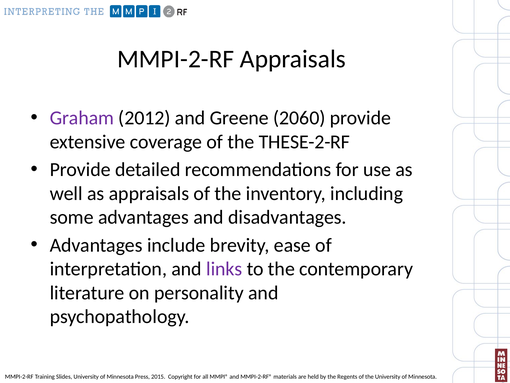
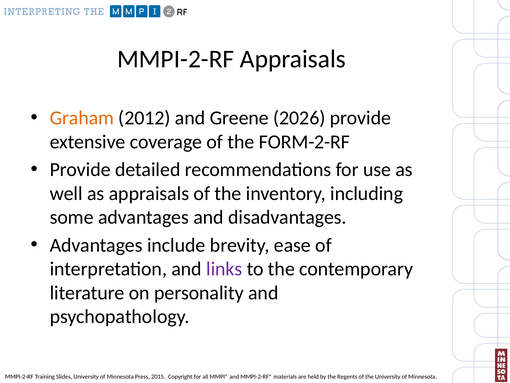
Graham colour: purple -> orange (82, 118)
2060: 2060 -> 2026 (299, 118)
THESE-2-RF: THESE-2-RF -> FORM-2-RF (304, 142)
